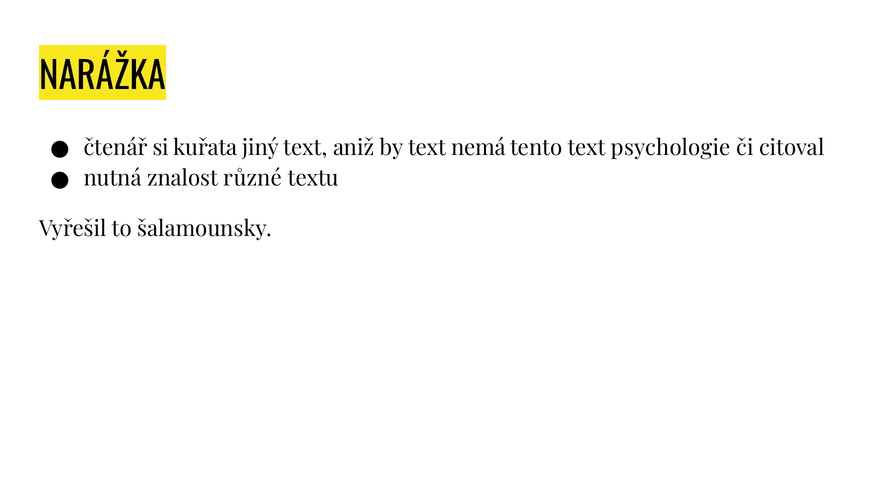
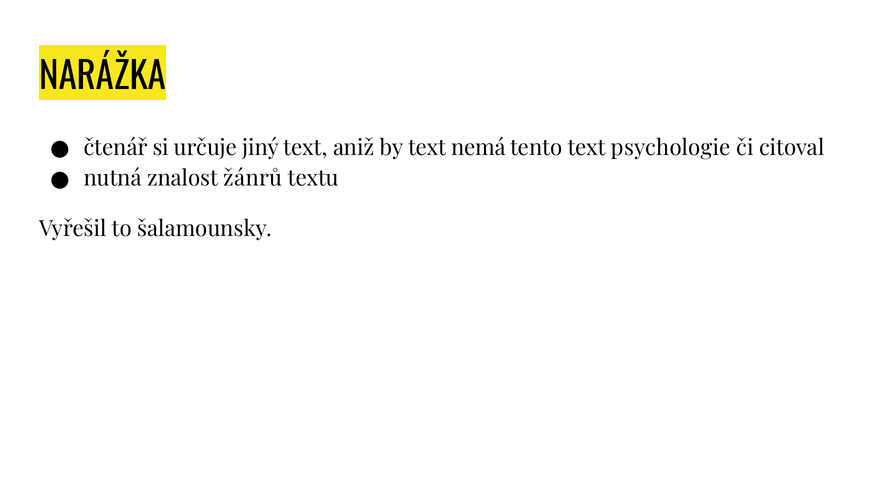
kuřata: kuřata -> určuje (205, 148)
různé: různé -> žánrů (253, 178)
